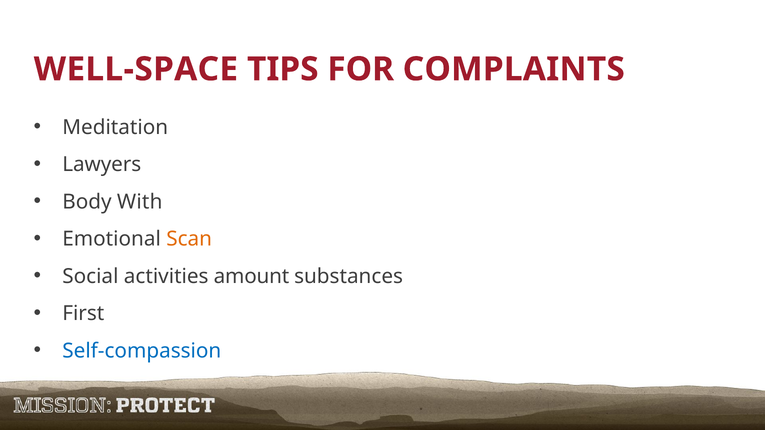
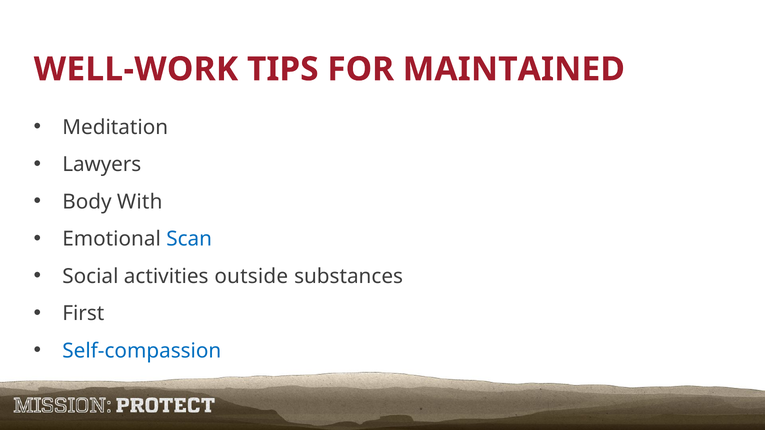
WELL-SPACE: WELL-SPACE -> WELL-WORK (136, 69)
COMPLAINTS: COMPLAINTS -> MAINTAINED (514, 69)
Scan colour: orange -> blue (189, 239)
amount: amount -> outside (251, 276)
